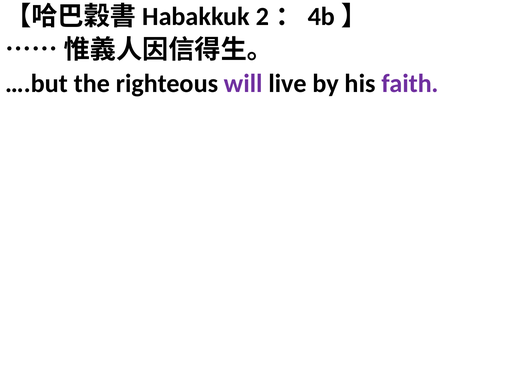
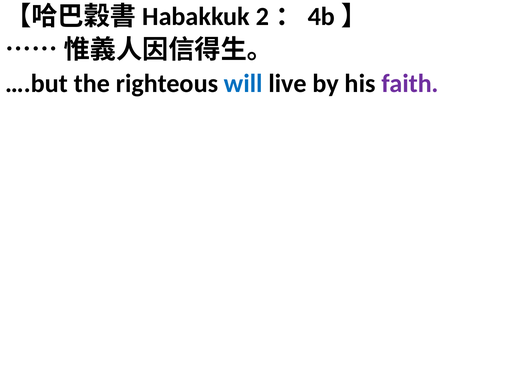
will colour: purple -> blue (243, 84)
